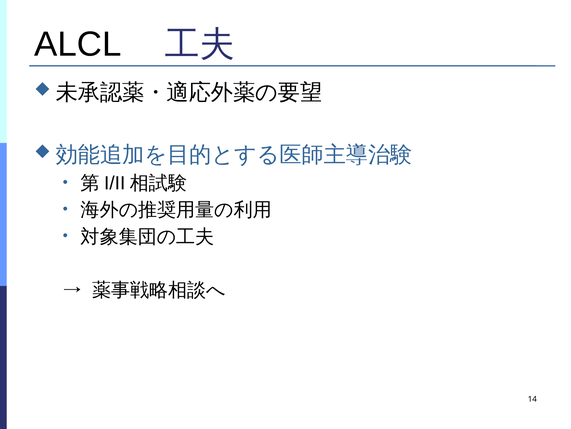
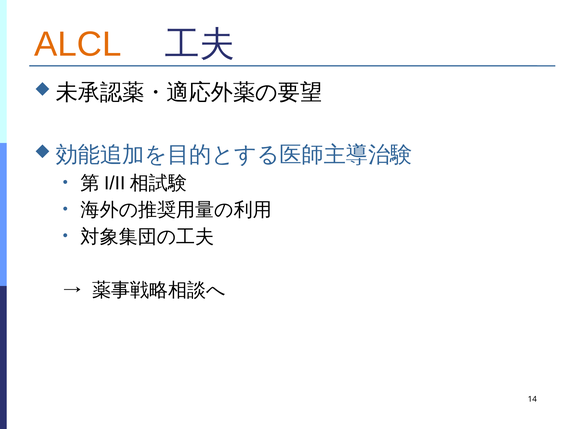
ALCL colour: black -> orange (78, 44)
